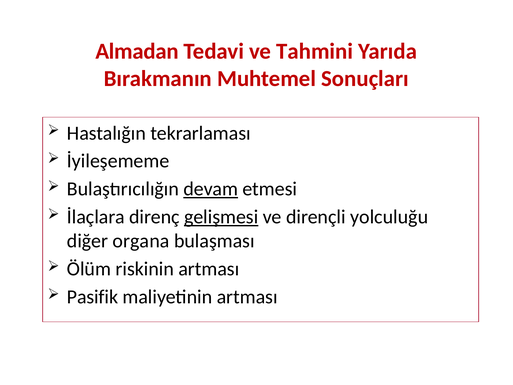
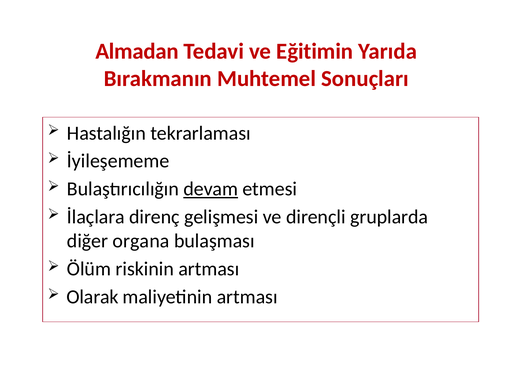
Tahmini: Tahmini -> Eğitimin (315, 51)
gelişmesi underline: present -> none (221, 217)
yolculuğu: yolculuğu -> gruplarda (389, 217)
Pasifik: Pasifik -> Olarak (93, 297)
